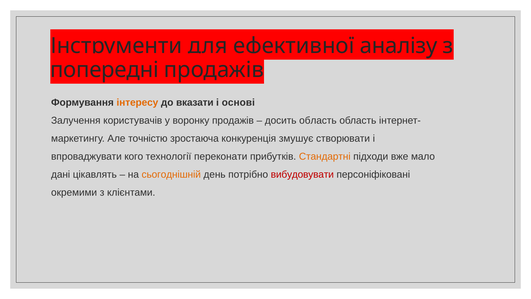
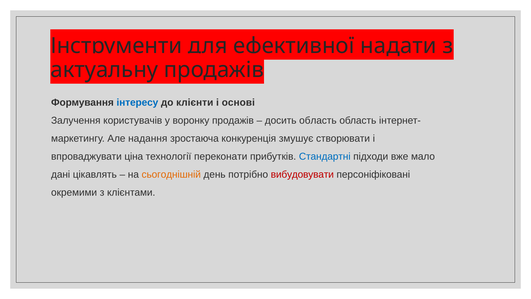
аналізу: аналізу -> надати (398, 46)
попередні: попередні -> актуальну (104, 70)
інтересу colour: orange -> blue (137, 103)
вказати: вказати -> клієнти (195, 103)
точністю: точністю -> надання (148, 138)
кого: кого -> ціна (134, 156)
Стандартні colour: orange -> blue (325, 156)
